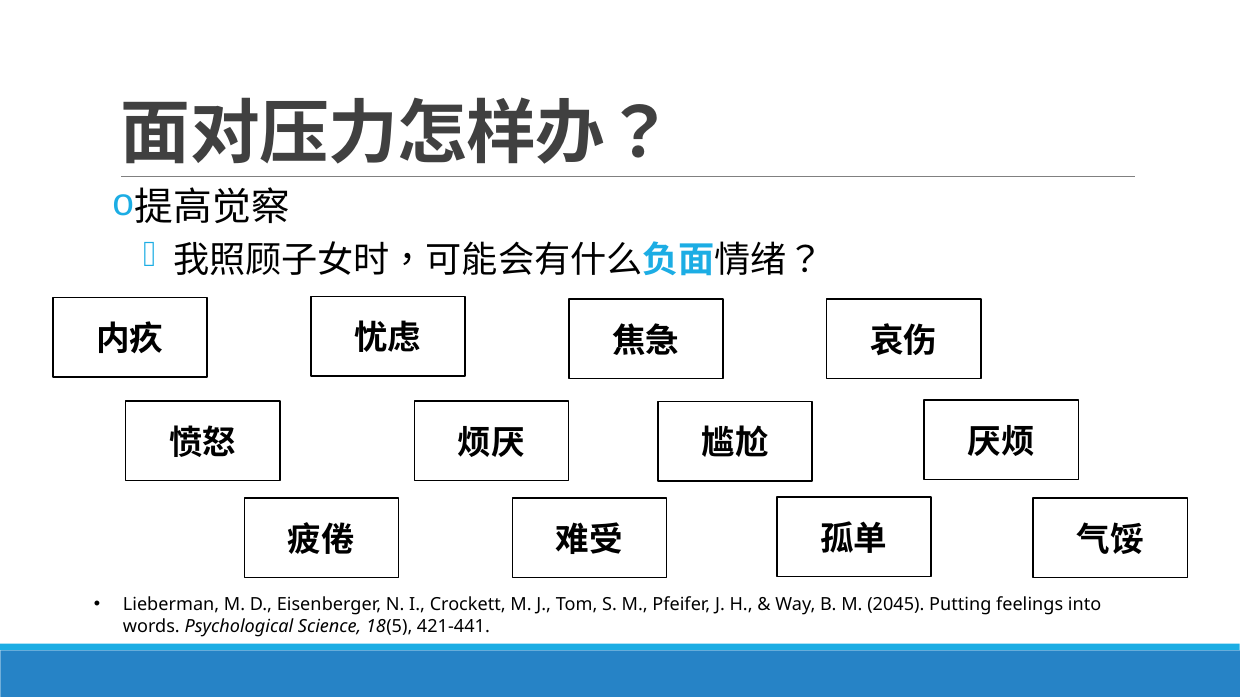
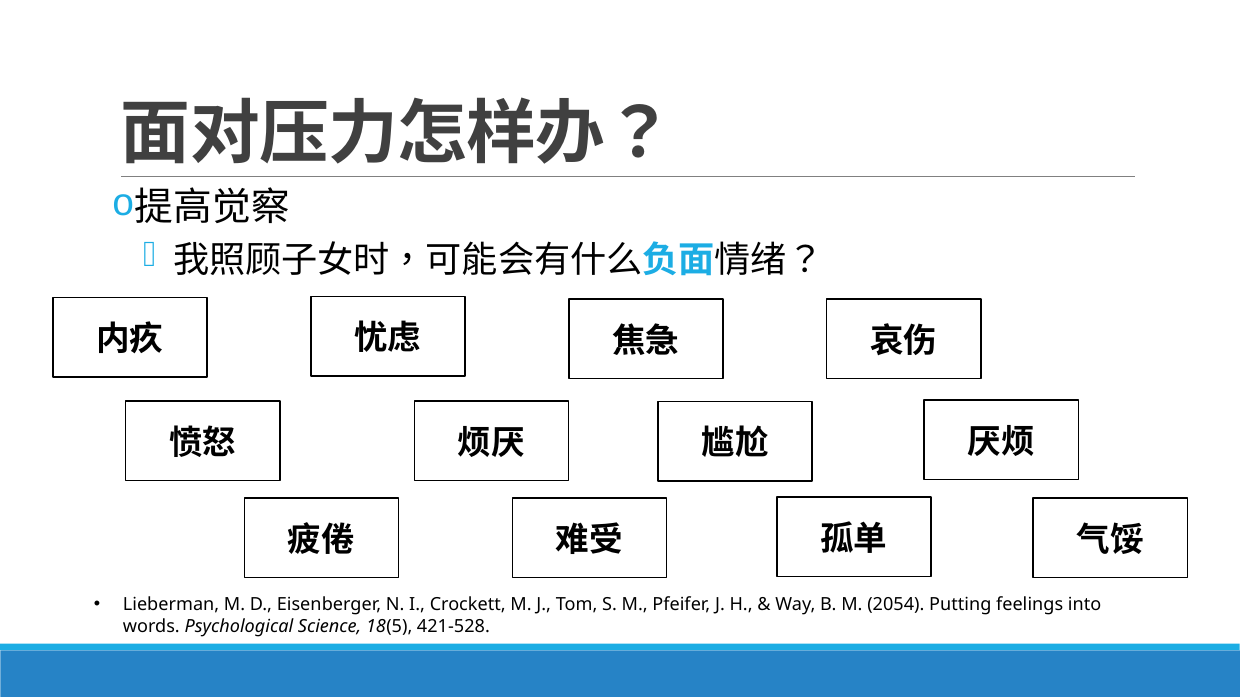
2045: 2045 -> 2054 (896, 605)
421-441: 421-441 -> 421-528 (453, 627)
